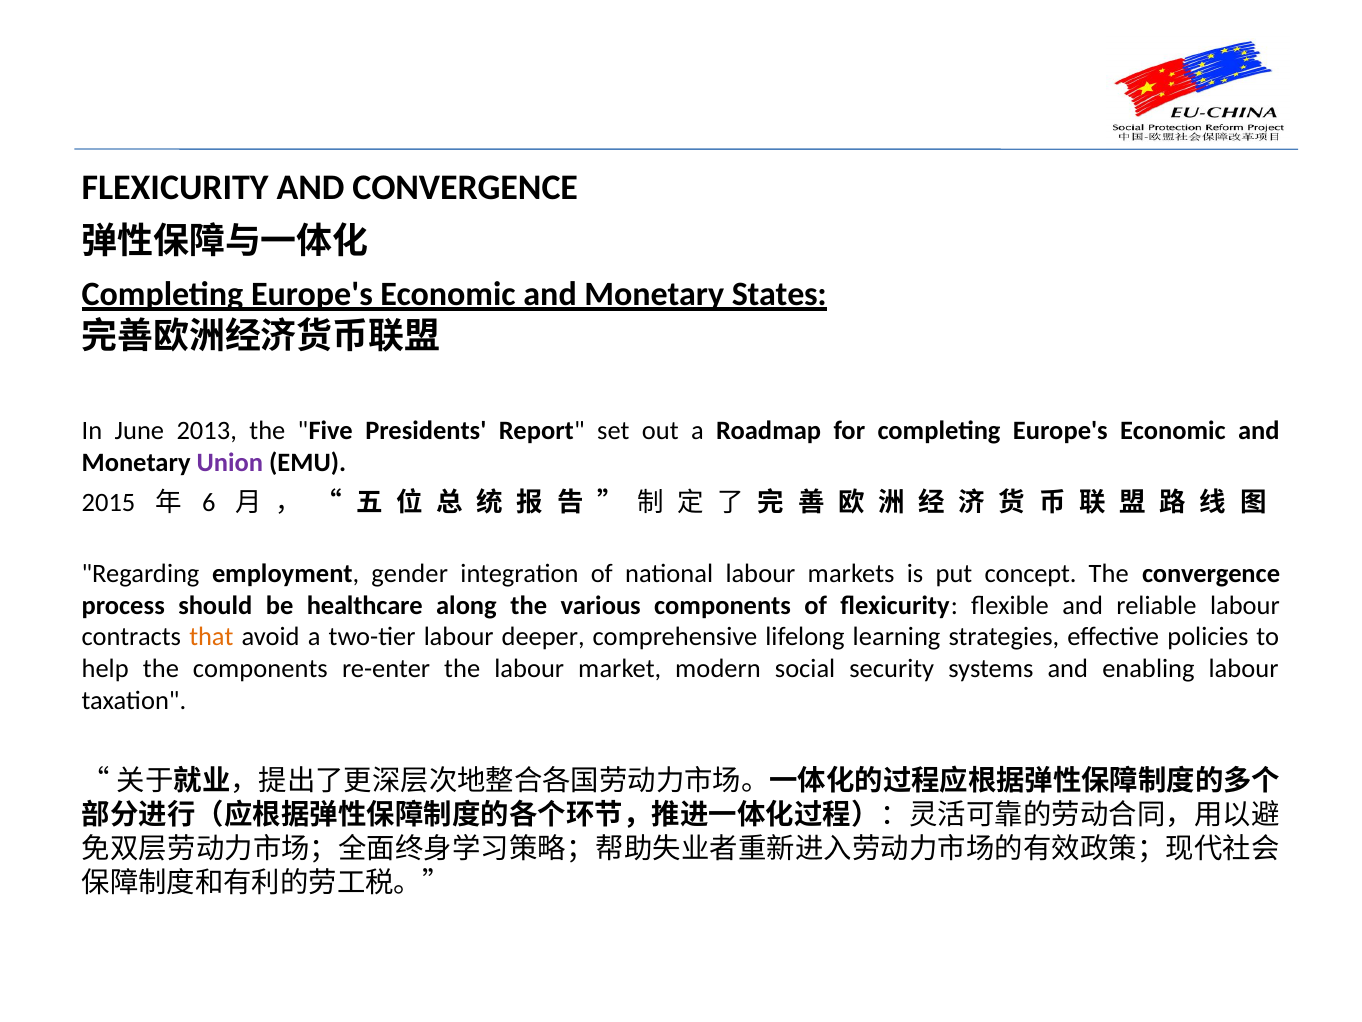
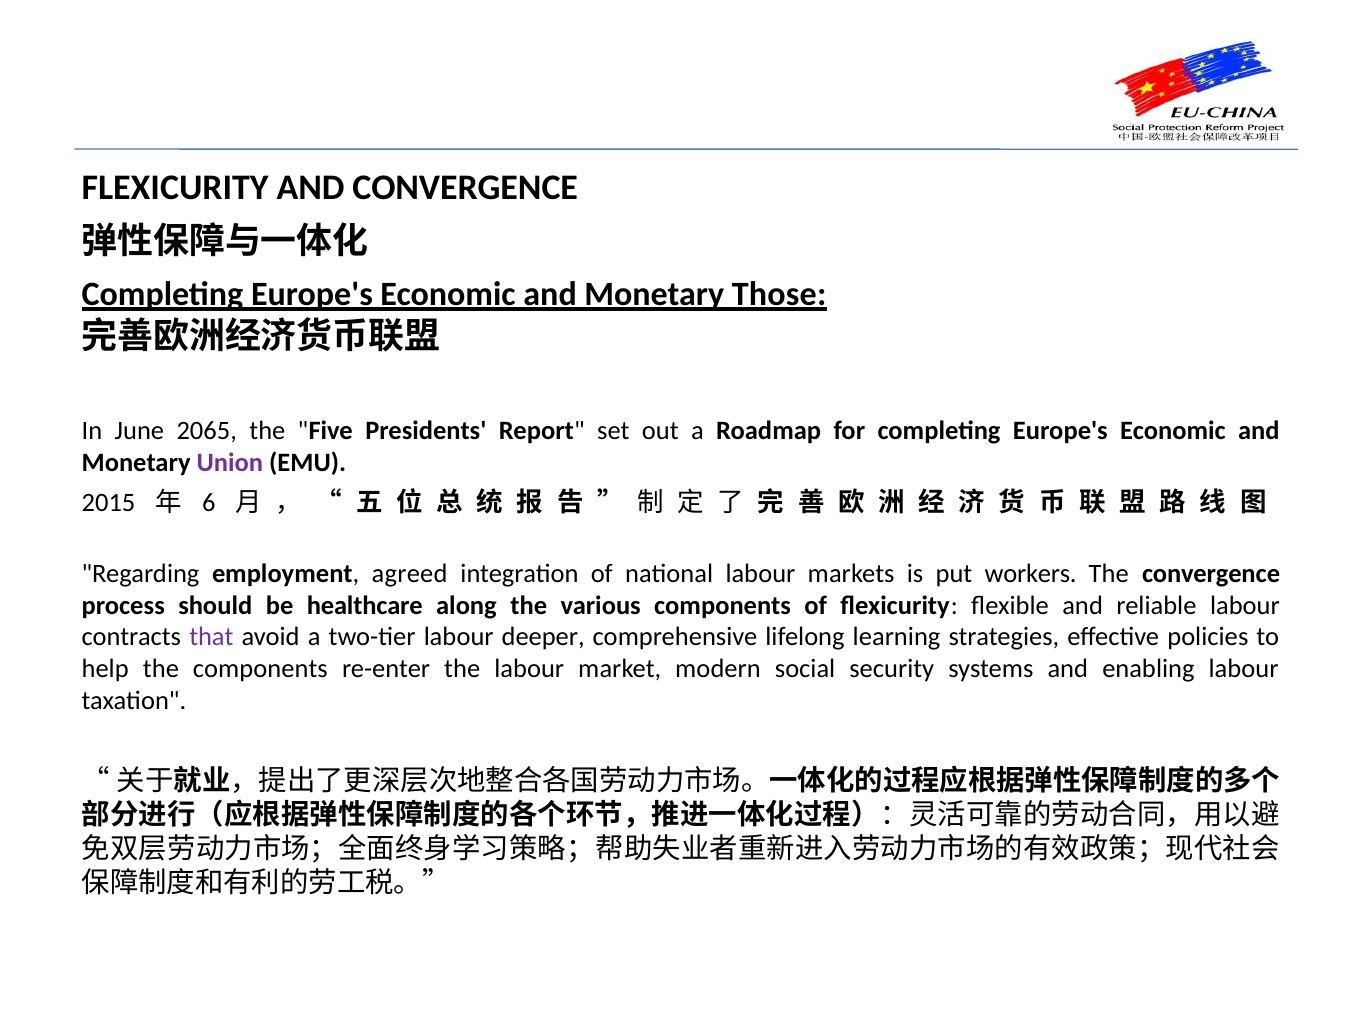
States: States -> Those (779, 294)
2013: 2013 -> 2065 (207, 431)
gender: gender -> agreed (410, 573)
concept: concept -> workers (1031, 573)
that colour: orange -> purple (211, 637)
